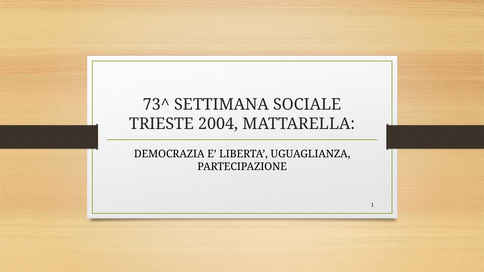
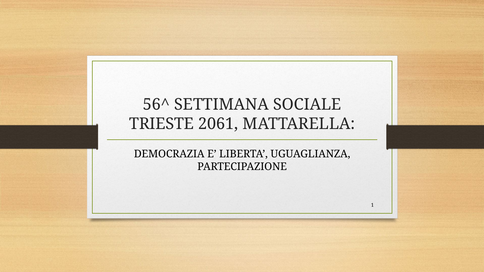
73^: 73^ -> 56^ (156, 105)
2004: 2004 -> 2061 (218, 124)
